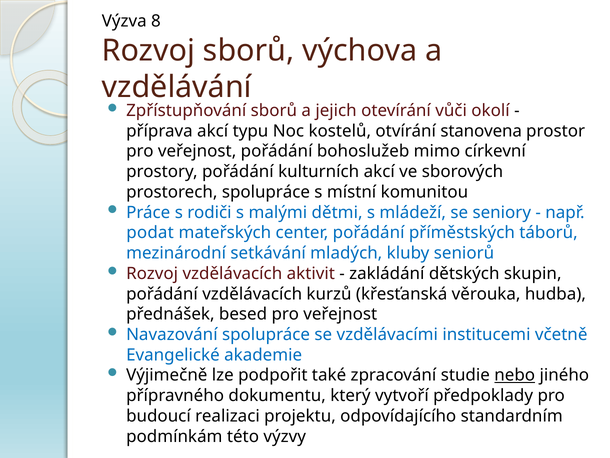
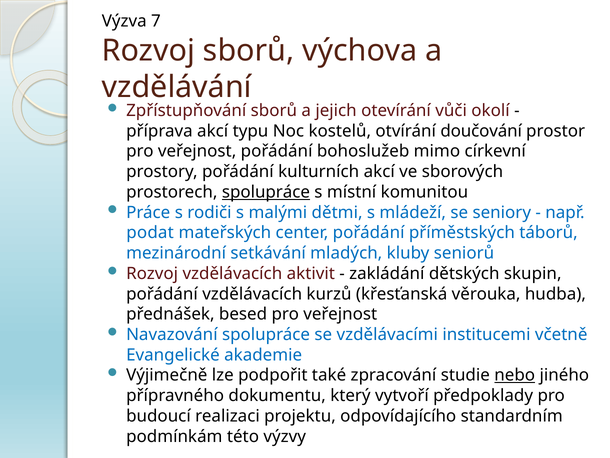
8: 8 -> 7 (156, 21)
stanovena: stanovena -> doučování (481, 131)
spolupráce underline: none -> present (266, 192)
